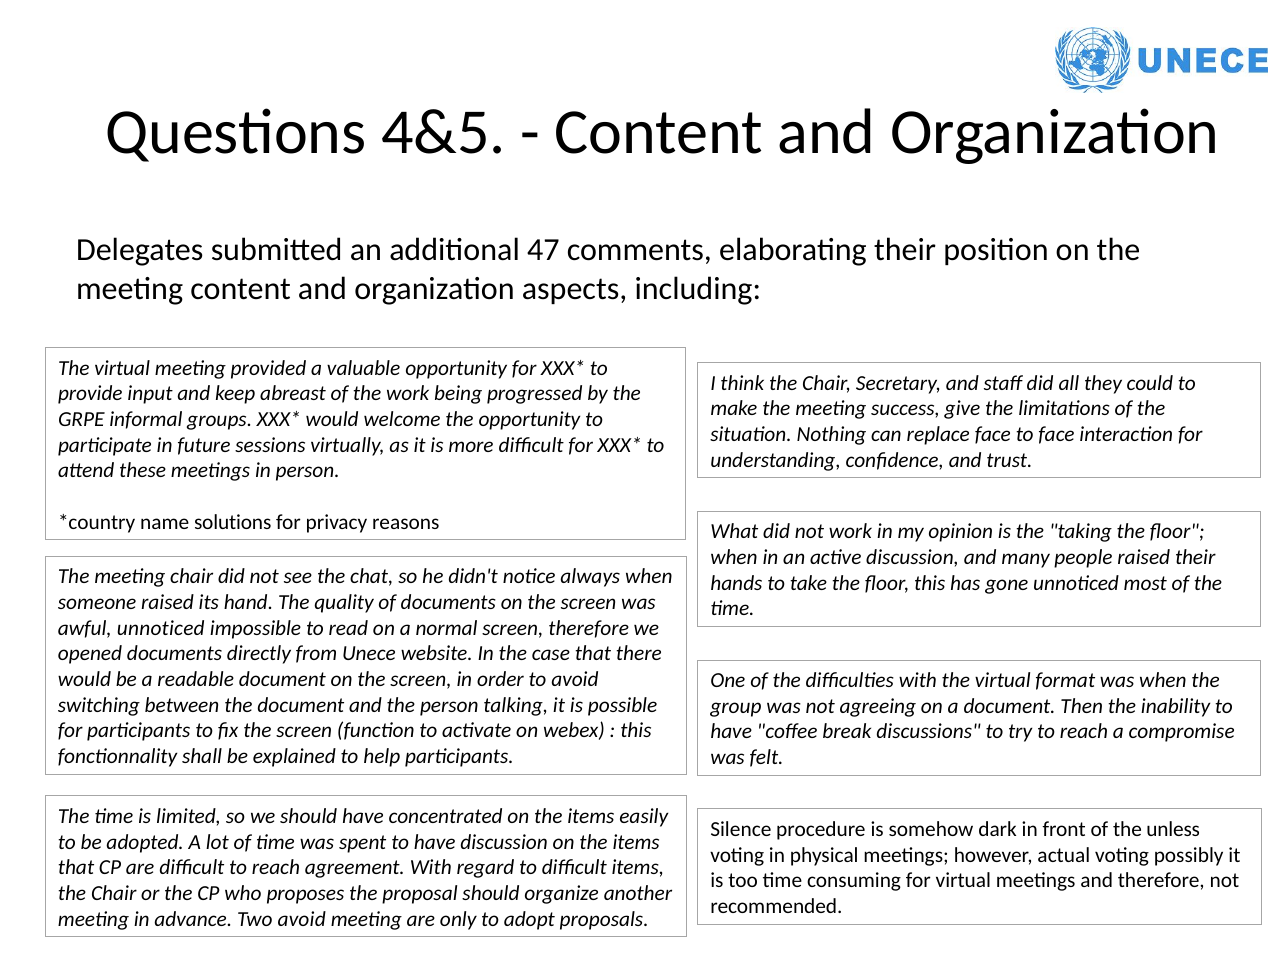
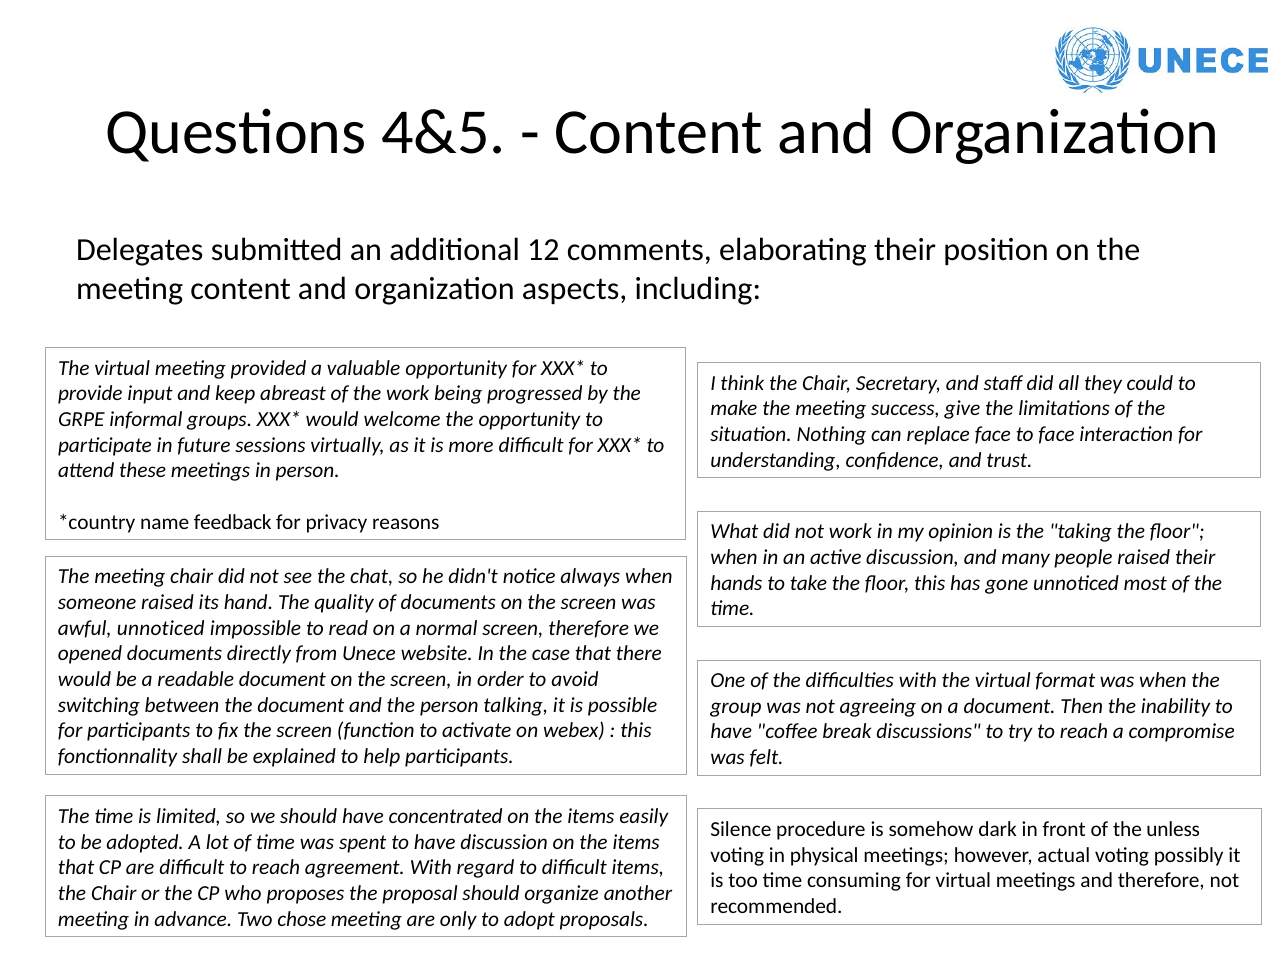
47: 47 -> 12 (543, 250)
solutions: solutions -> feedback (233, 522)
Two avoid: avoid -> chose (302, 919)
